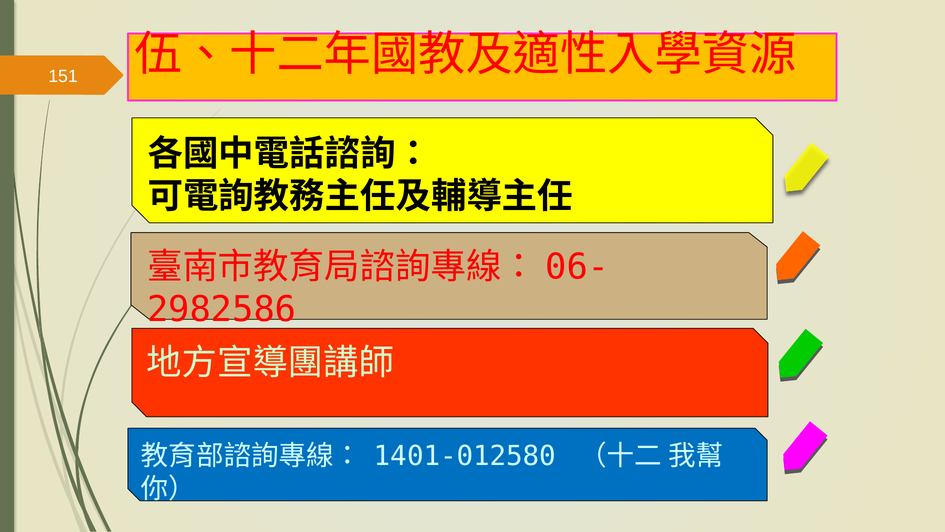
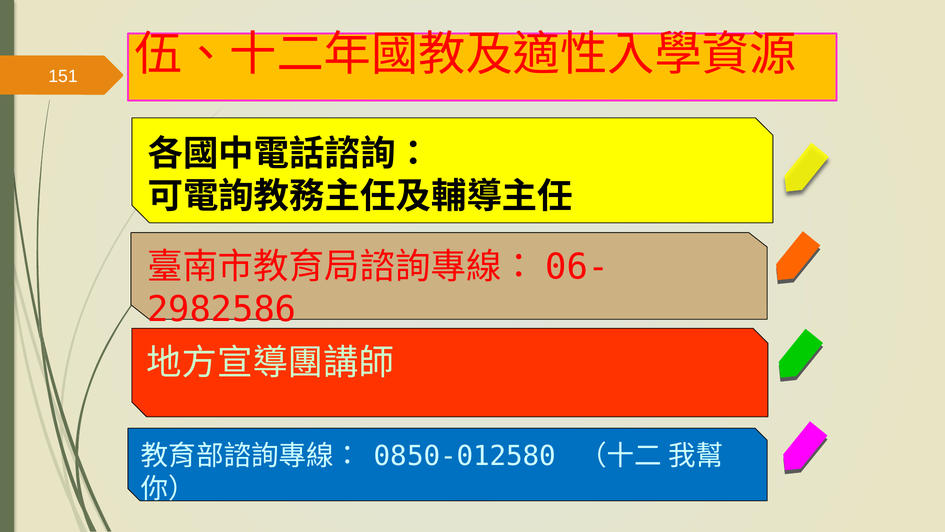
1401-012580: 1401-012580 -> 0850-012580 (465, 456)
